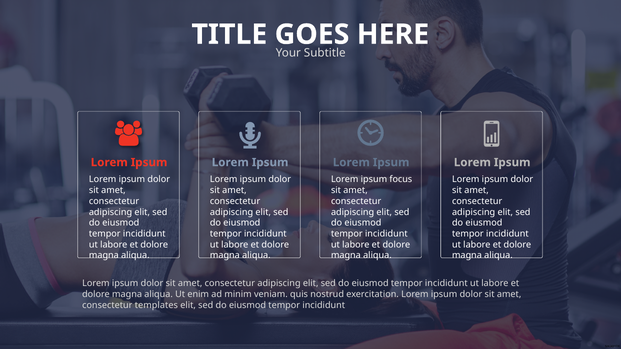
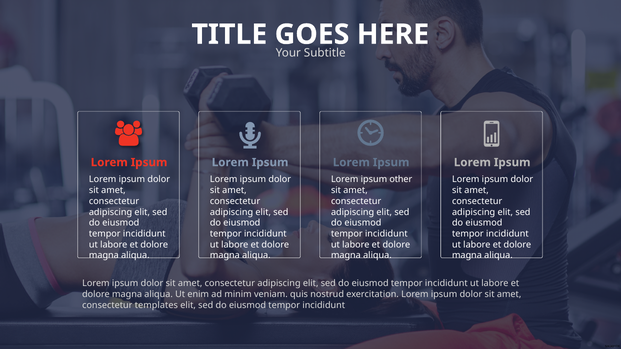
focus: focus -> other (401, 180)
